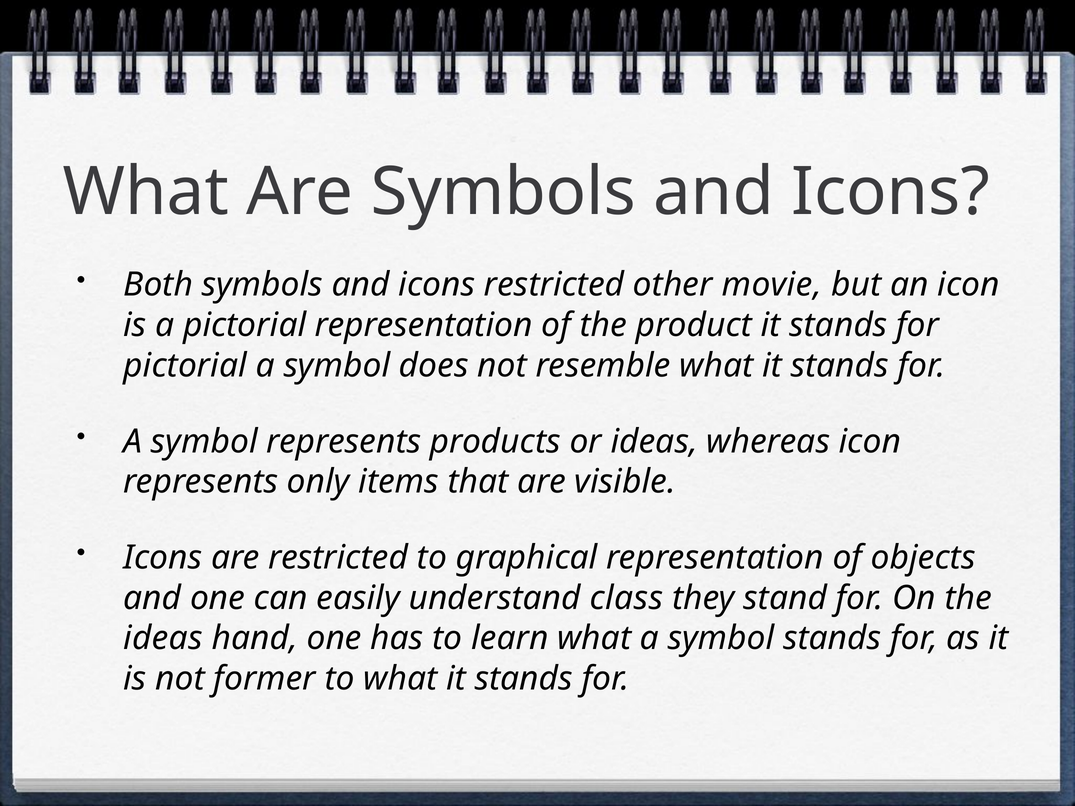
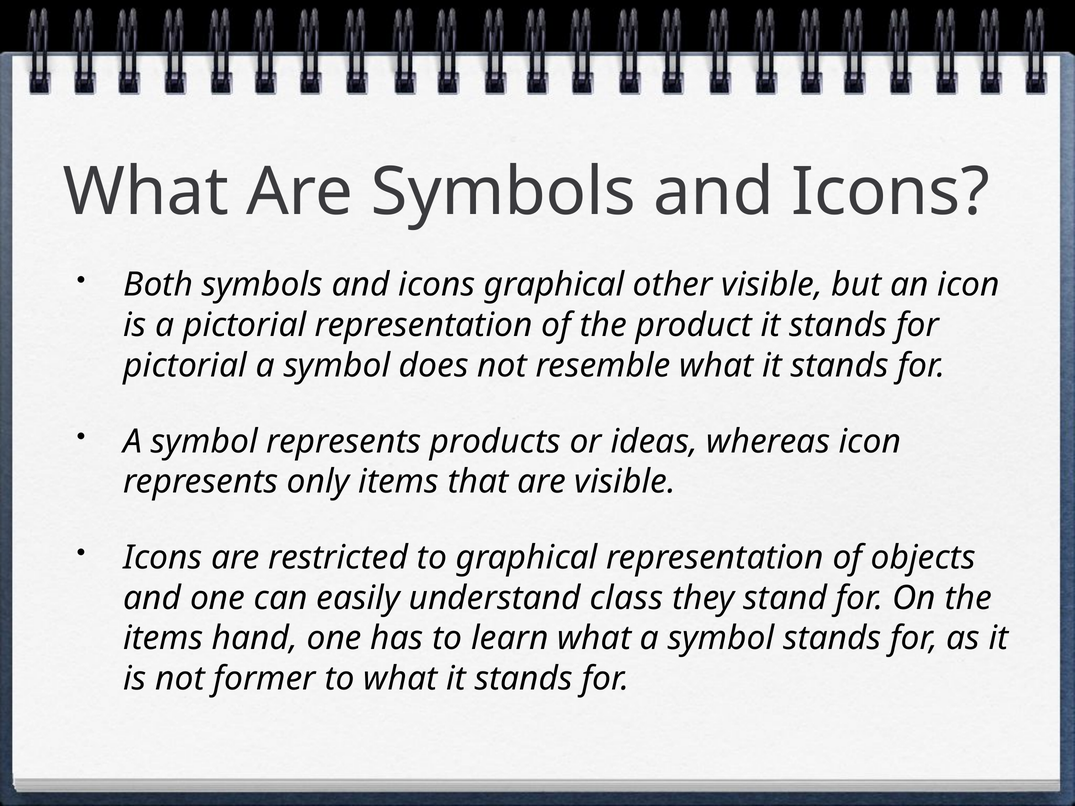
icons restricted: restricted -> graphical (554, 285)
other movie: movie -> visible (772, 285)
ideas: ideas -> items (163, 639)
